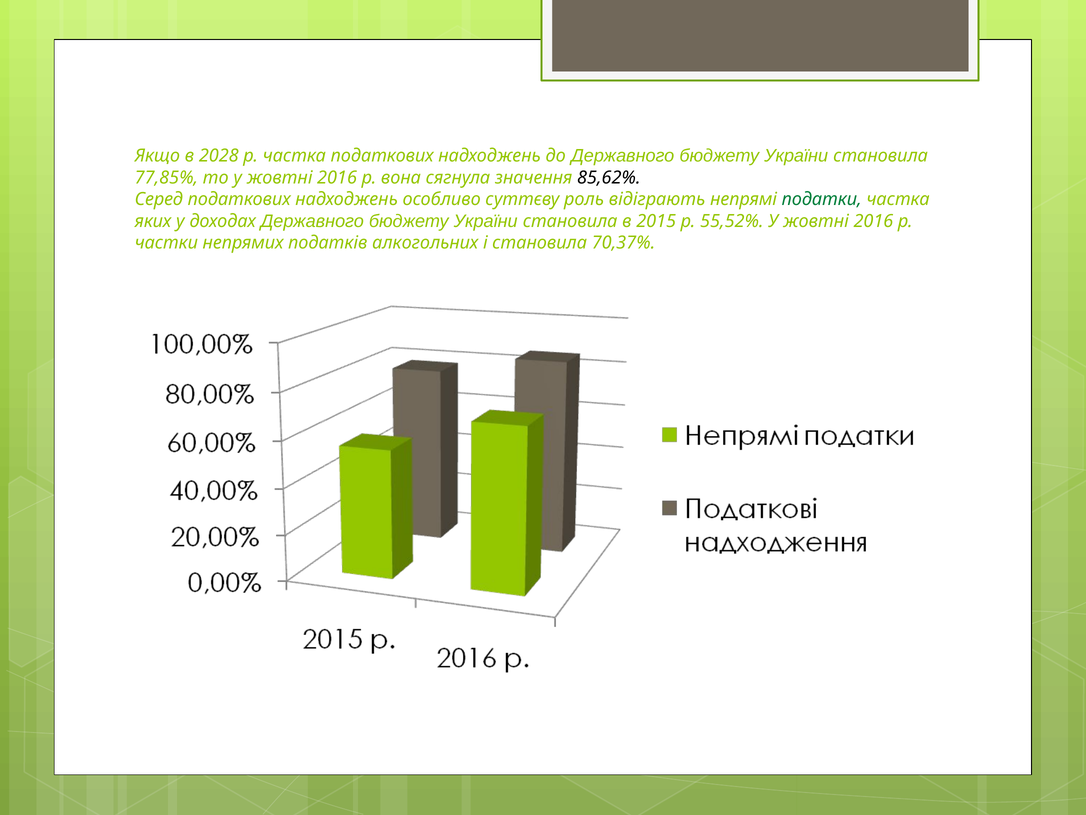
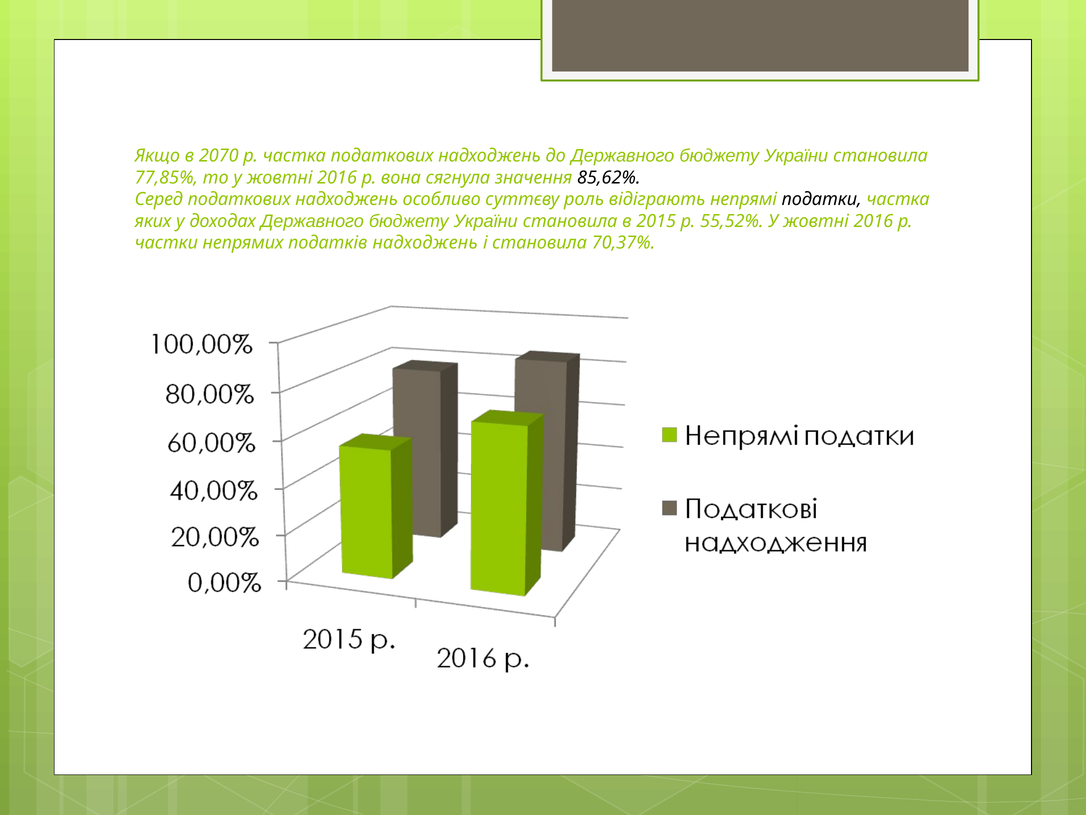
2028: 2028 -> 2070 (219, 156)
податки colour: green -> black (822, 199)
податків алкогольних: алкогольних -> надходжень (425, 243)
